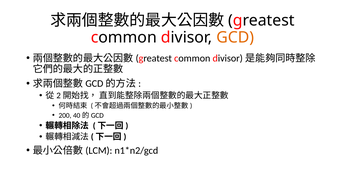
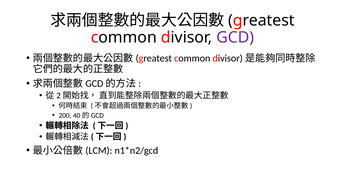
GCD colour: orange -> purple (235, 38)
